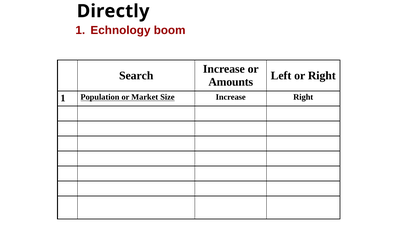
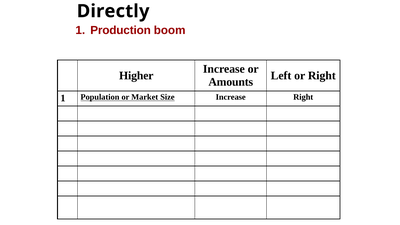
Echnology: Echnology -> Production (121, 30)
Search: Search -> Higher (136, 76)
